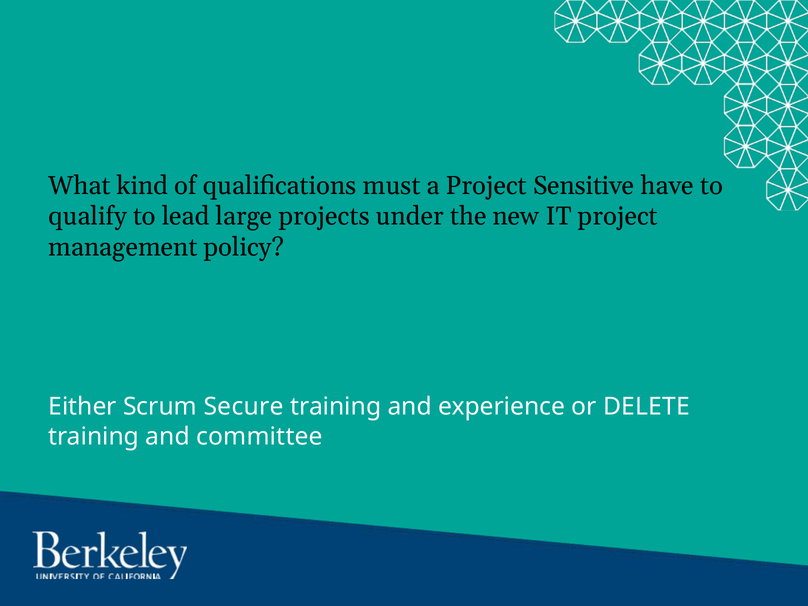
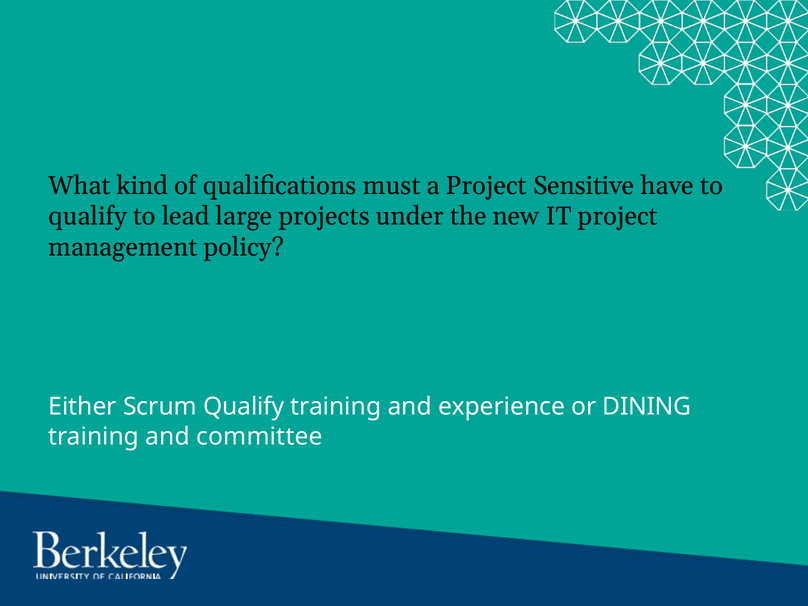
Scrum Secure: Secure -> Qualify (244, 407)
DELETE: DELETE -> DINING (647, 407)
